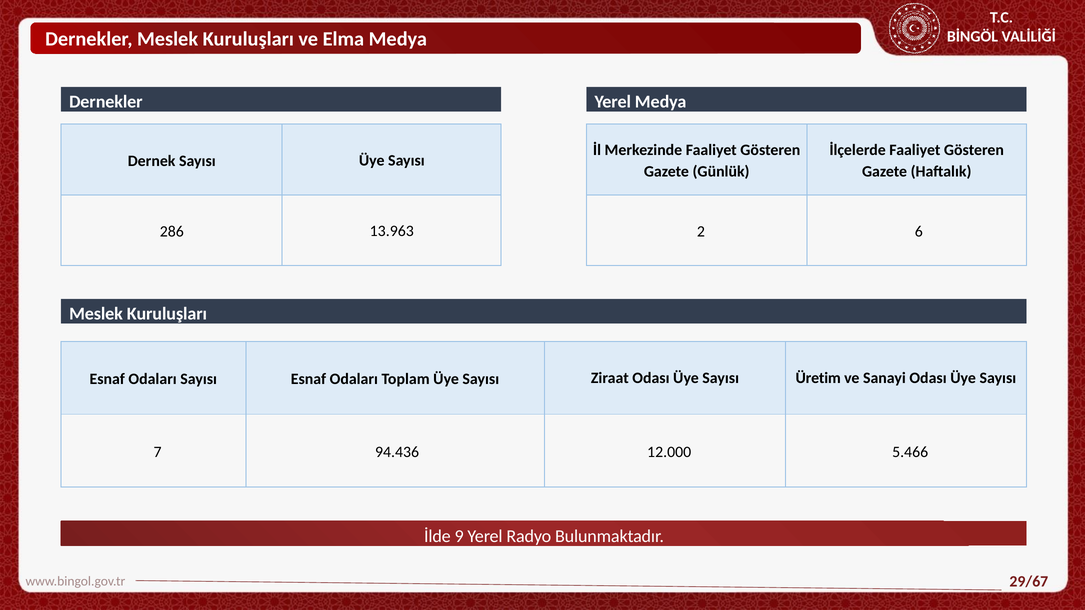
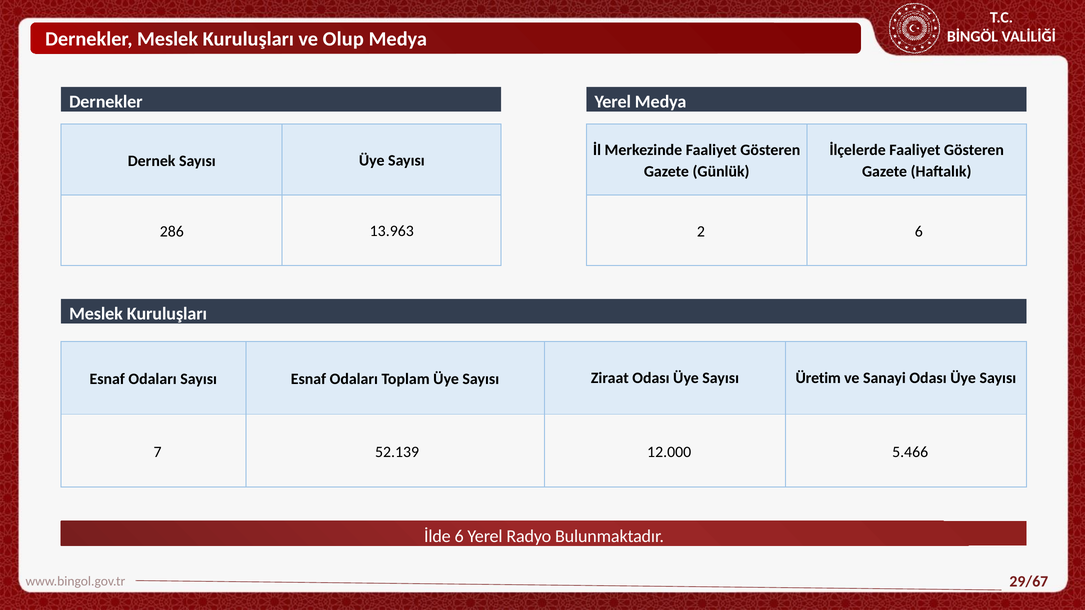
Elma: Elma -> Olup (343, 39)
94.436: 94.436 -> 52.139 (397, 452)
İlde 9: 9 -> 6 (459, 536)
